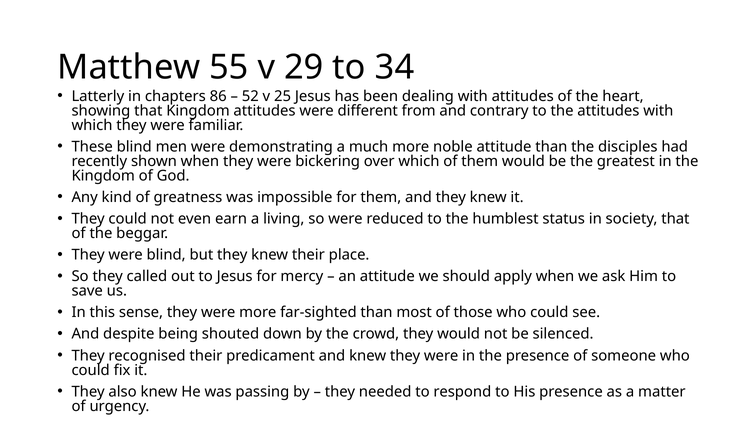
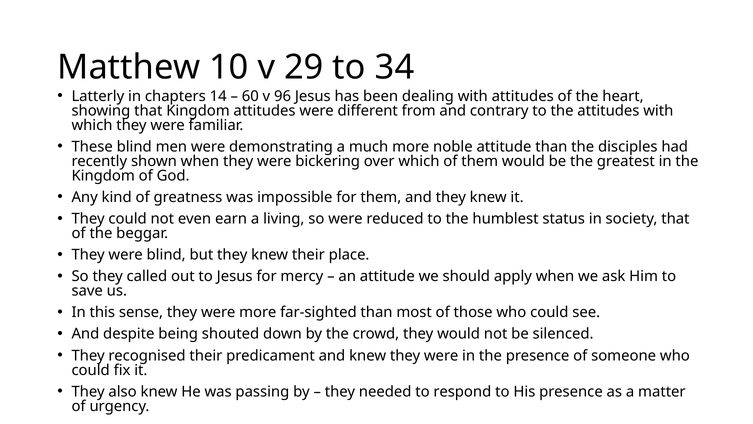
55: 55 -> 10 (229, 67)
86: 86 -> 14 (218, 96)
52: 52 -> 60 (250, 96)
25: 25 -> 96 (283, 96)
